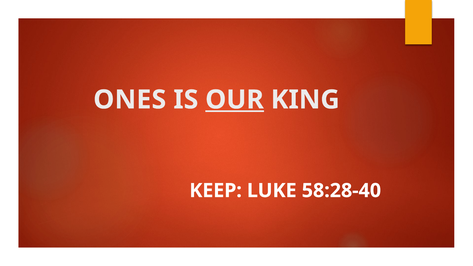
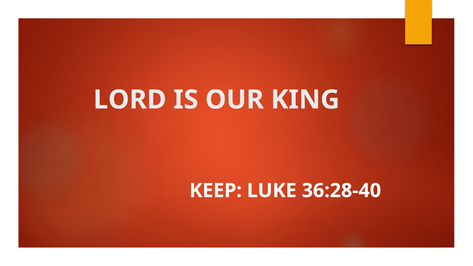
ONES: ONES -> LORD (130, 100)
OUR underline: present -> none (235, 100)
58:28-40: 58:28-40 -> 36:28-40 (341, 191)
